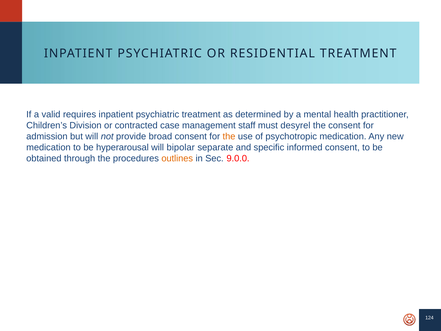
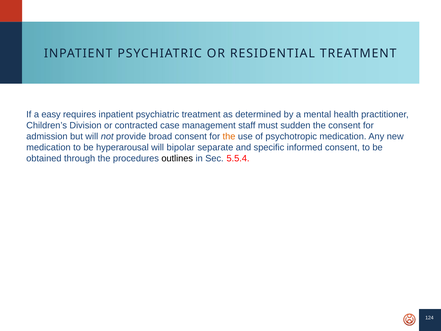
valid: valid -> easy (51, 114)
desyrel: desyrel -> sudden (295, 125)
outlines colour: orange -> black (177, 158)
9.0.0: 9.0.0 -> 5.5.4 (238, 158)
